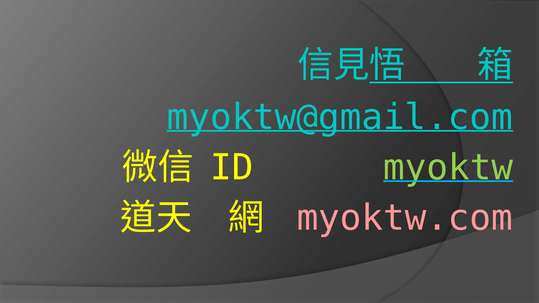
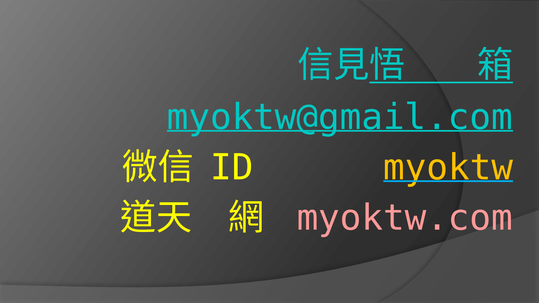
myoktw colour: light green -> yellow (448, 168)
